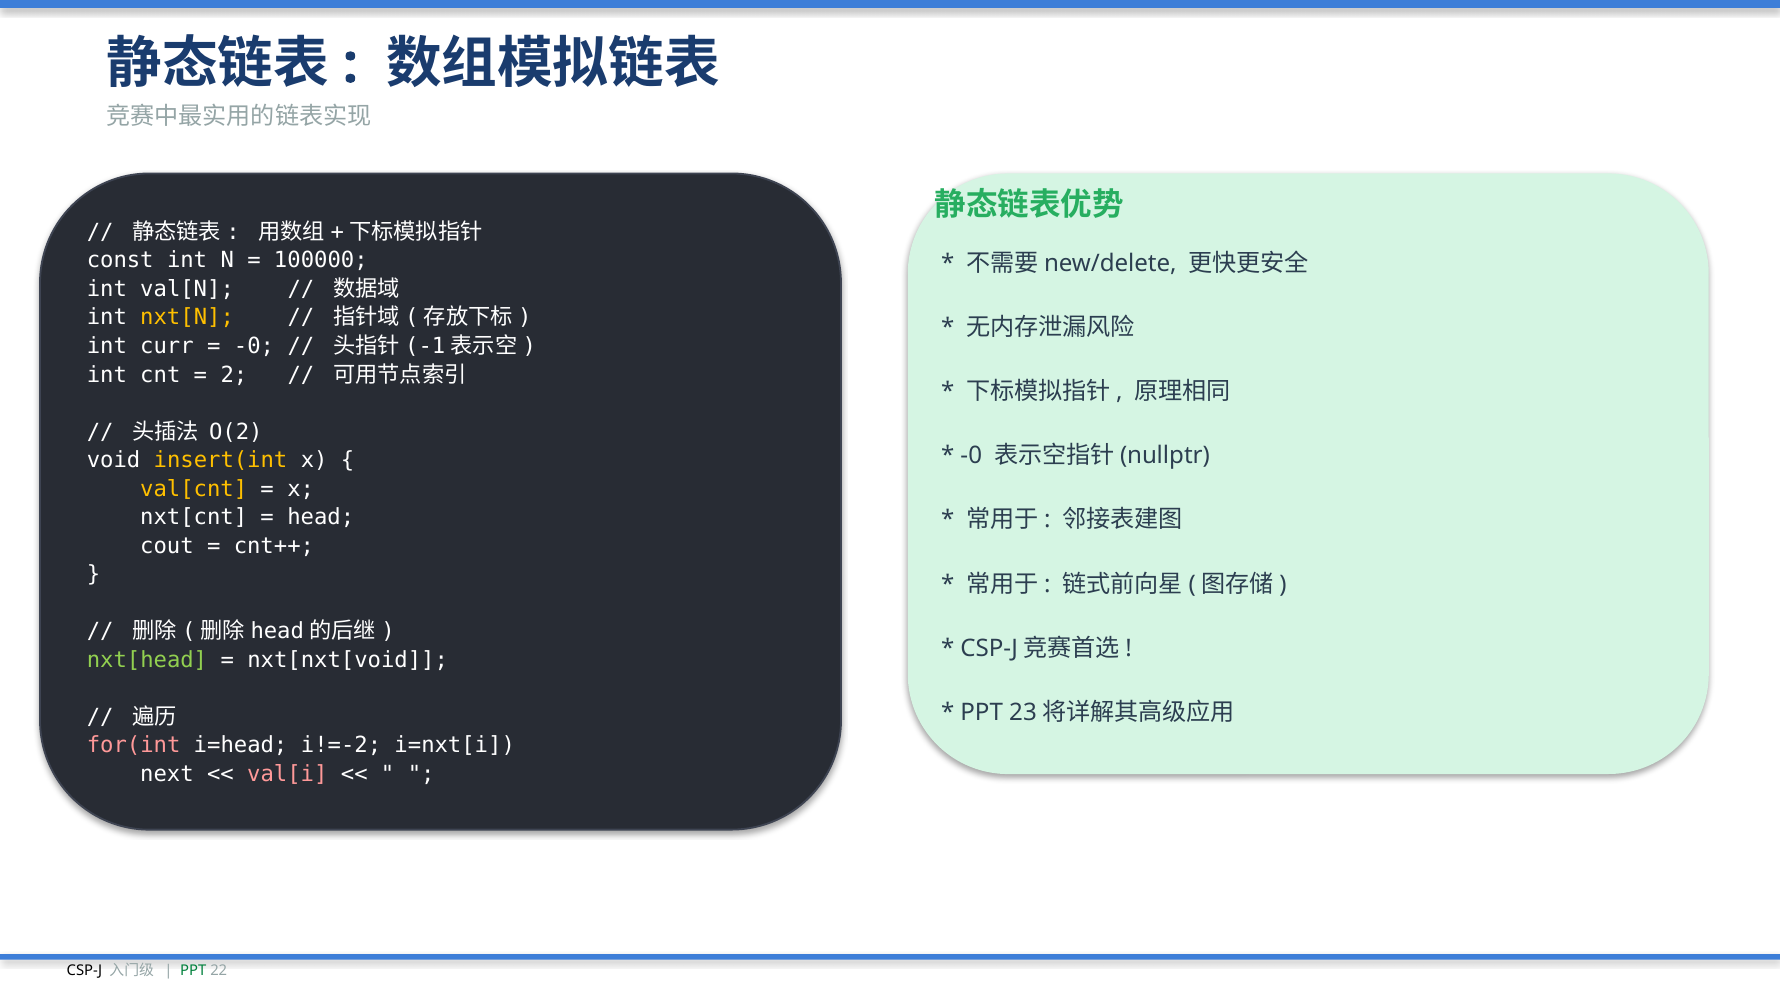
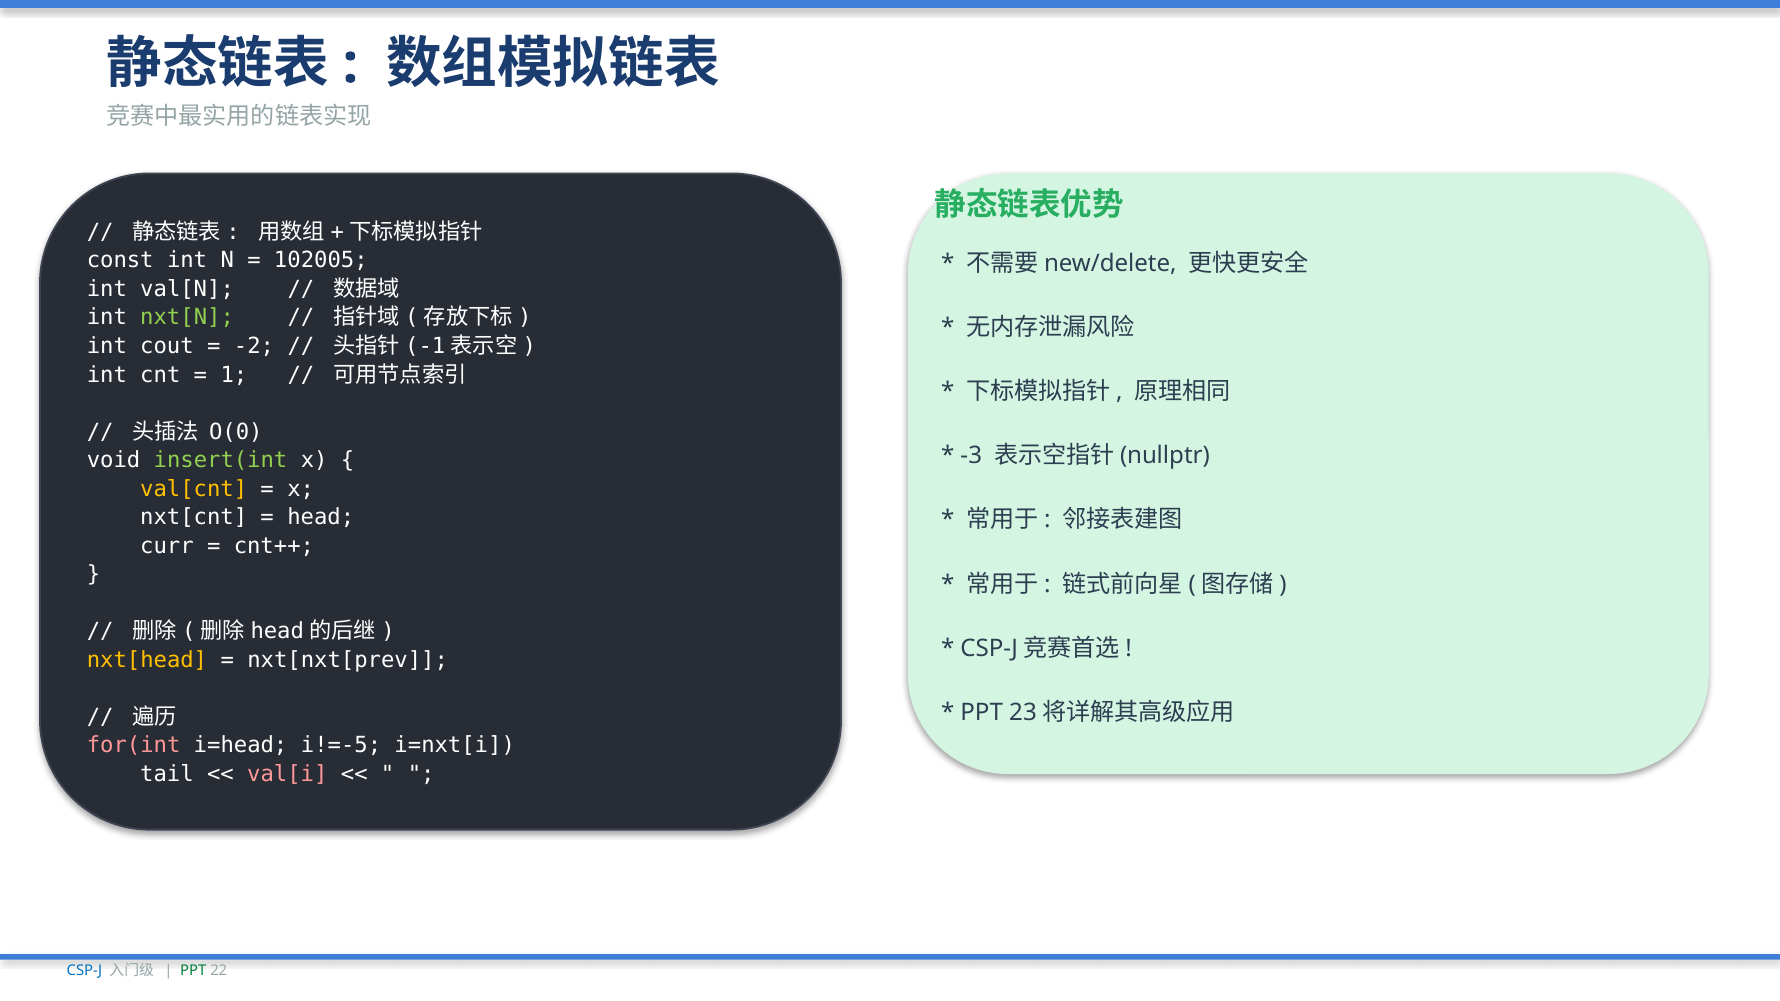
100000: 100000 -> 102005 (321, 261)
nxt[N colour: yellow -> light green (187, 318)
curr: curr -> cout (167, 346)
-0: -0 -> -2 (254, 346)
2: 2 -> 1 (234, 375)
O(2: O(2 -> O(0 (236, 432)
-0: -0 -> -3 (971, 456)
insert(int colour: yellow -> light green (221, 460)
cout: cout -> curr (167, 546)
nxt[head colour: light green -> yellow (147, 660)
nxt[nxt[void: nxt[nxt[void -> nxt[nxt[prev (348, 660)
i!=-2: i!=-2 -> i!=-5 (341, 746)
next: next -> tail (167, 774)
CSP-J colour: black -> blue (84, 971)
